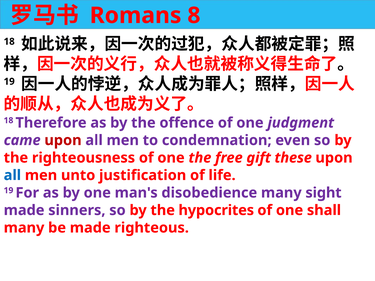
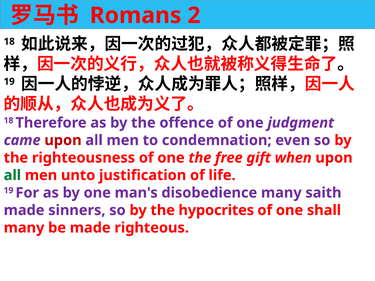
8: 8 -> 2 (194, 15)
these: these -> when (293, 158)
all colour: blue -> green (12, 175)
sight: sight -> saith (323, 193)
